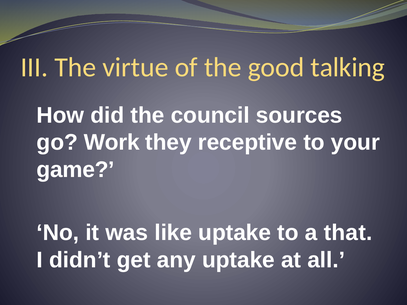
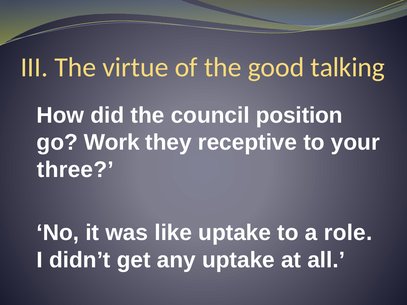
sources: sources -> position (299, 116)
game: game -> three (75, 170)
that: that -> role (348, 233)
